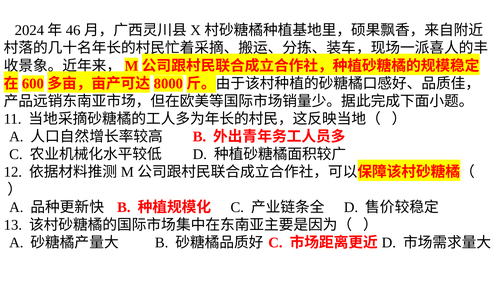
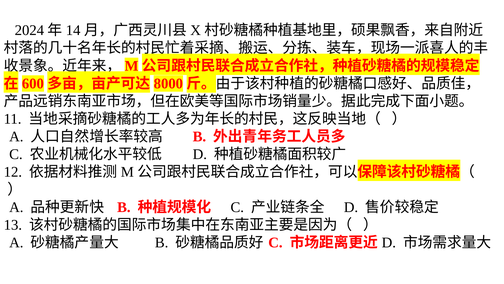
46: 46 -> 14 (73, 30)
